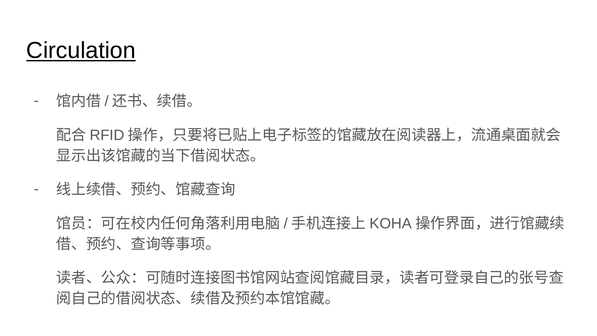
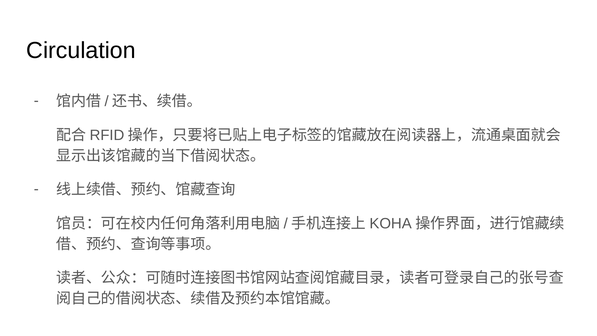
Circulation underline: present -> none (81, 51)
